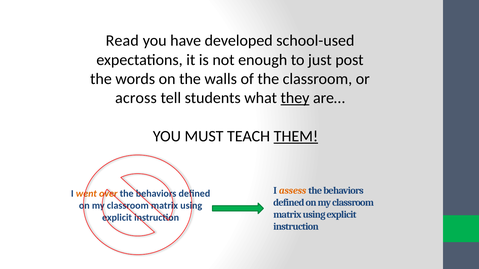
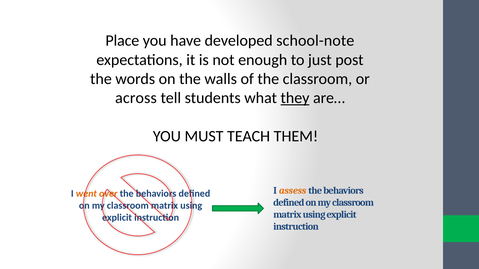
Read: Read -> Place (122, 41)
school-used: school-used -> school-note (315, 41)
THEM underline: present -> none (296, 137)
